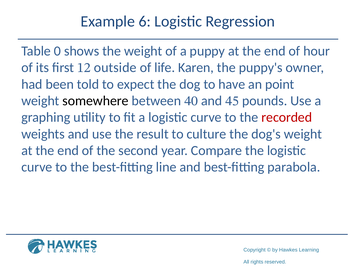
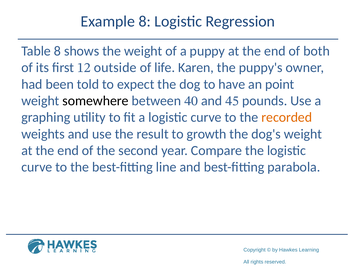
Example 6: 6 -> 8 (145, 21)
Table 0: 0 -> 8 (57, 51)
hour: hour -> both (317, 51)
recorded colour: red -> orange (287, 117)
culture: culture -> growth (207, 134)
